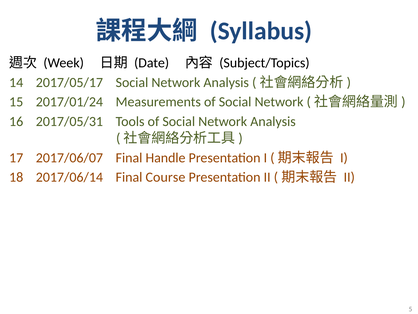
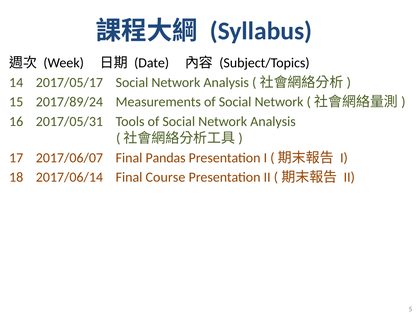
2017/01/24: 2017/01/24 -> 2017/89/24 (69, 102)
Handle: Handle -> Pandas (166, 158)
